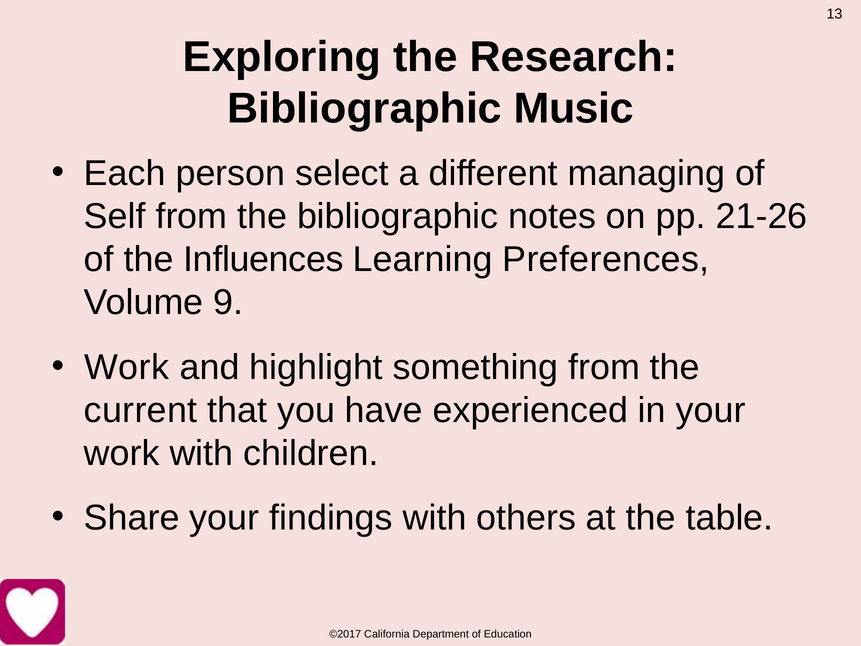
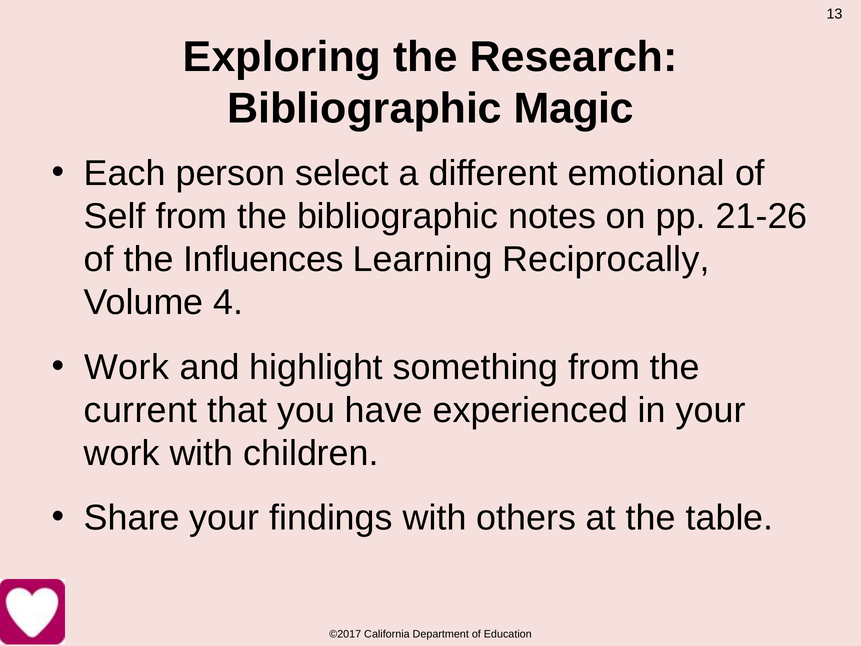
Music: Music -> Magic (574, 109)
managing: managing -> emotional (646, 173)
Preferences: Preferences -> Reciprocally (606, 259)
9: 9 -> 4 (228, 302)
